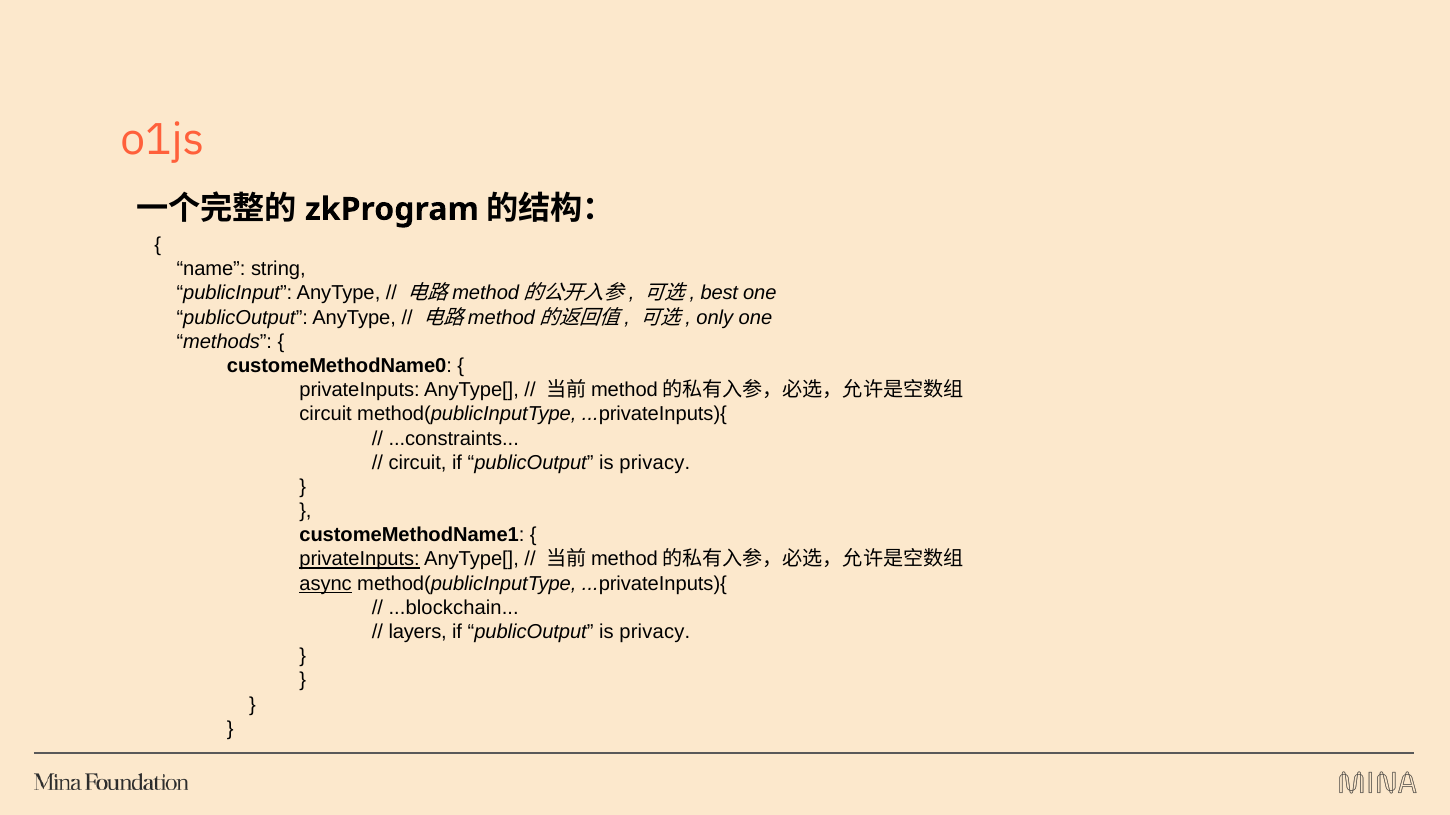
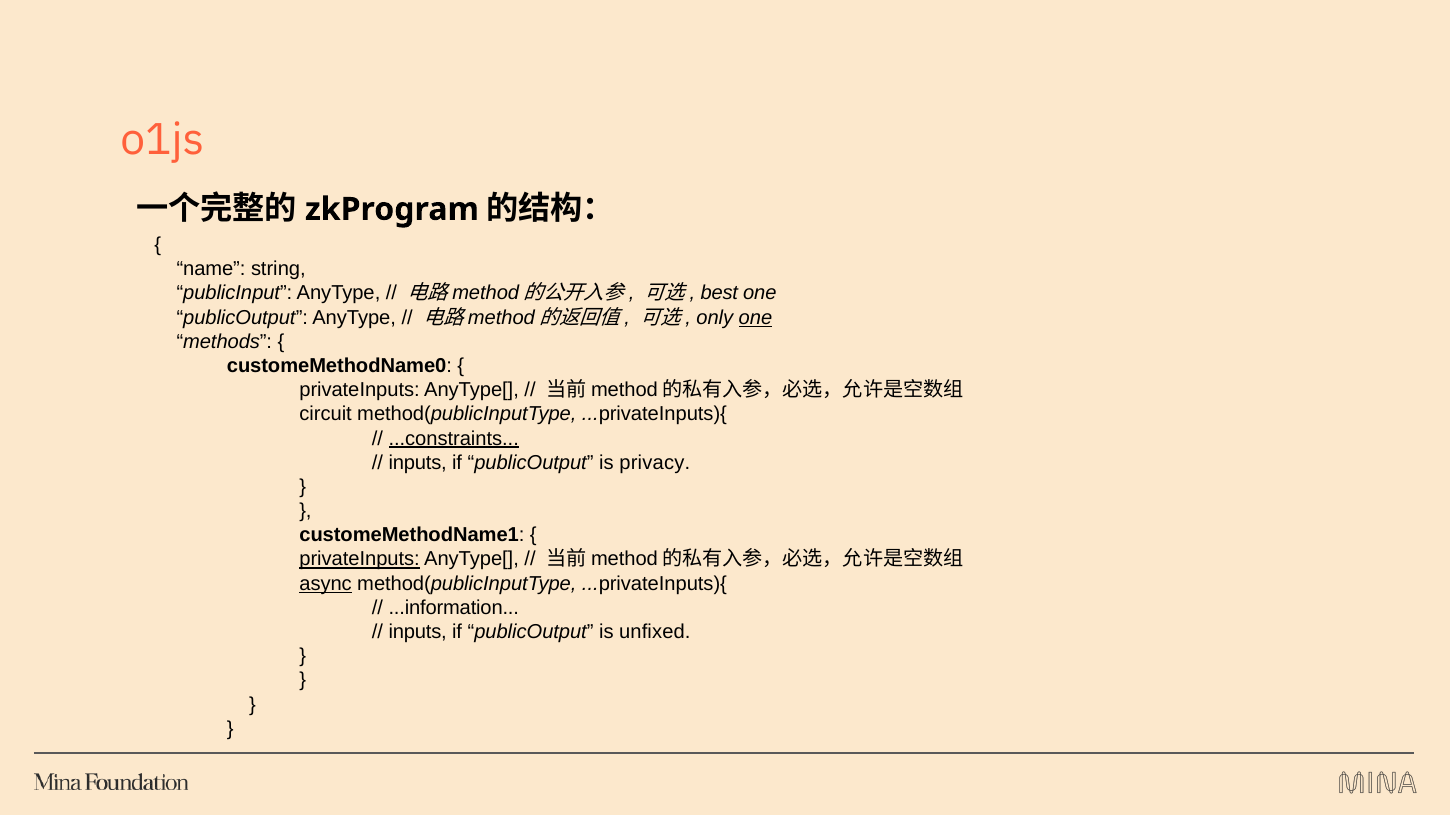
one underline: none -> present (755, 318)
...constraints underline: none -> present (454, 439)
circuit: circuit -> inputs (418, 463)
...blockchain: ...blockchain -> ...information (454, 608)
layers: layers -> inputs (418, 632)
privacy: privacy -> unfixed (655, 632)
